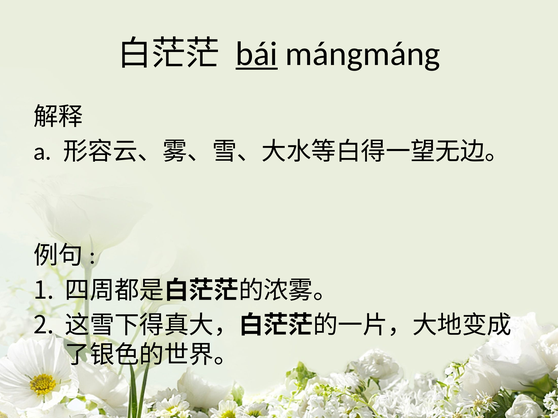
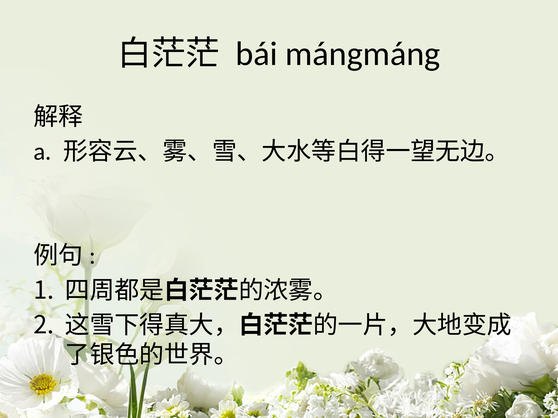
bái underline: present -> none (257, 54)
